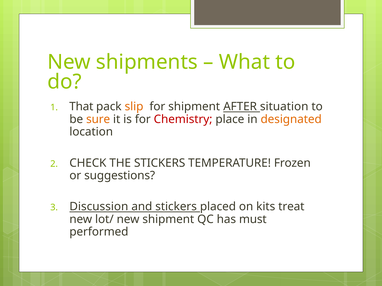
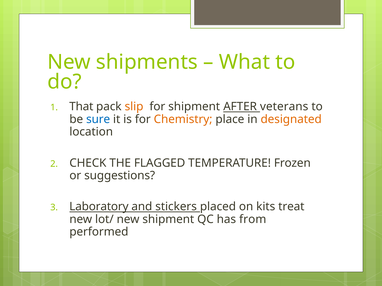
situation: situation -> veterans (284, 107)
sure colour: orange -> blue (98, 119)
Chemistry colour: red -> orange (183, 119)
THE STICKERS: STICKERS -> FLAGGED (160, 163)
Discussion: Discussion -> Laboratory (99, 207)
must: must -> from (253, 220)
